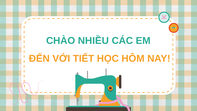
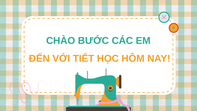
NHIỀU: NHIỀU -> BƯỚC (93, 41)
